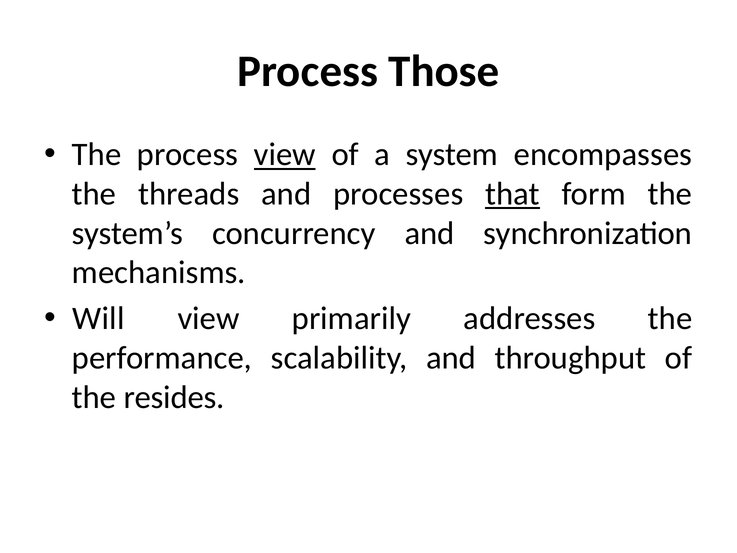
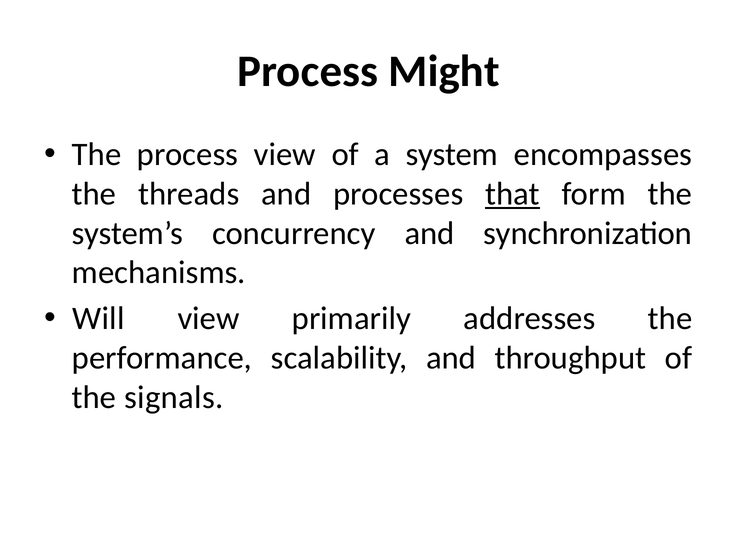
Those: Those -> Might (444, 71)
view underline: present -> none (285, 155)
resides: resides -> signals (174, 397)
